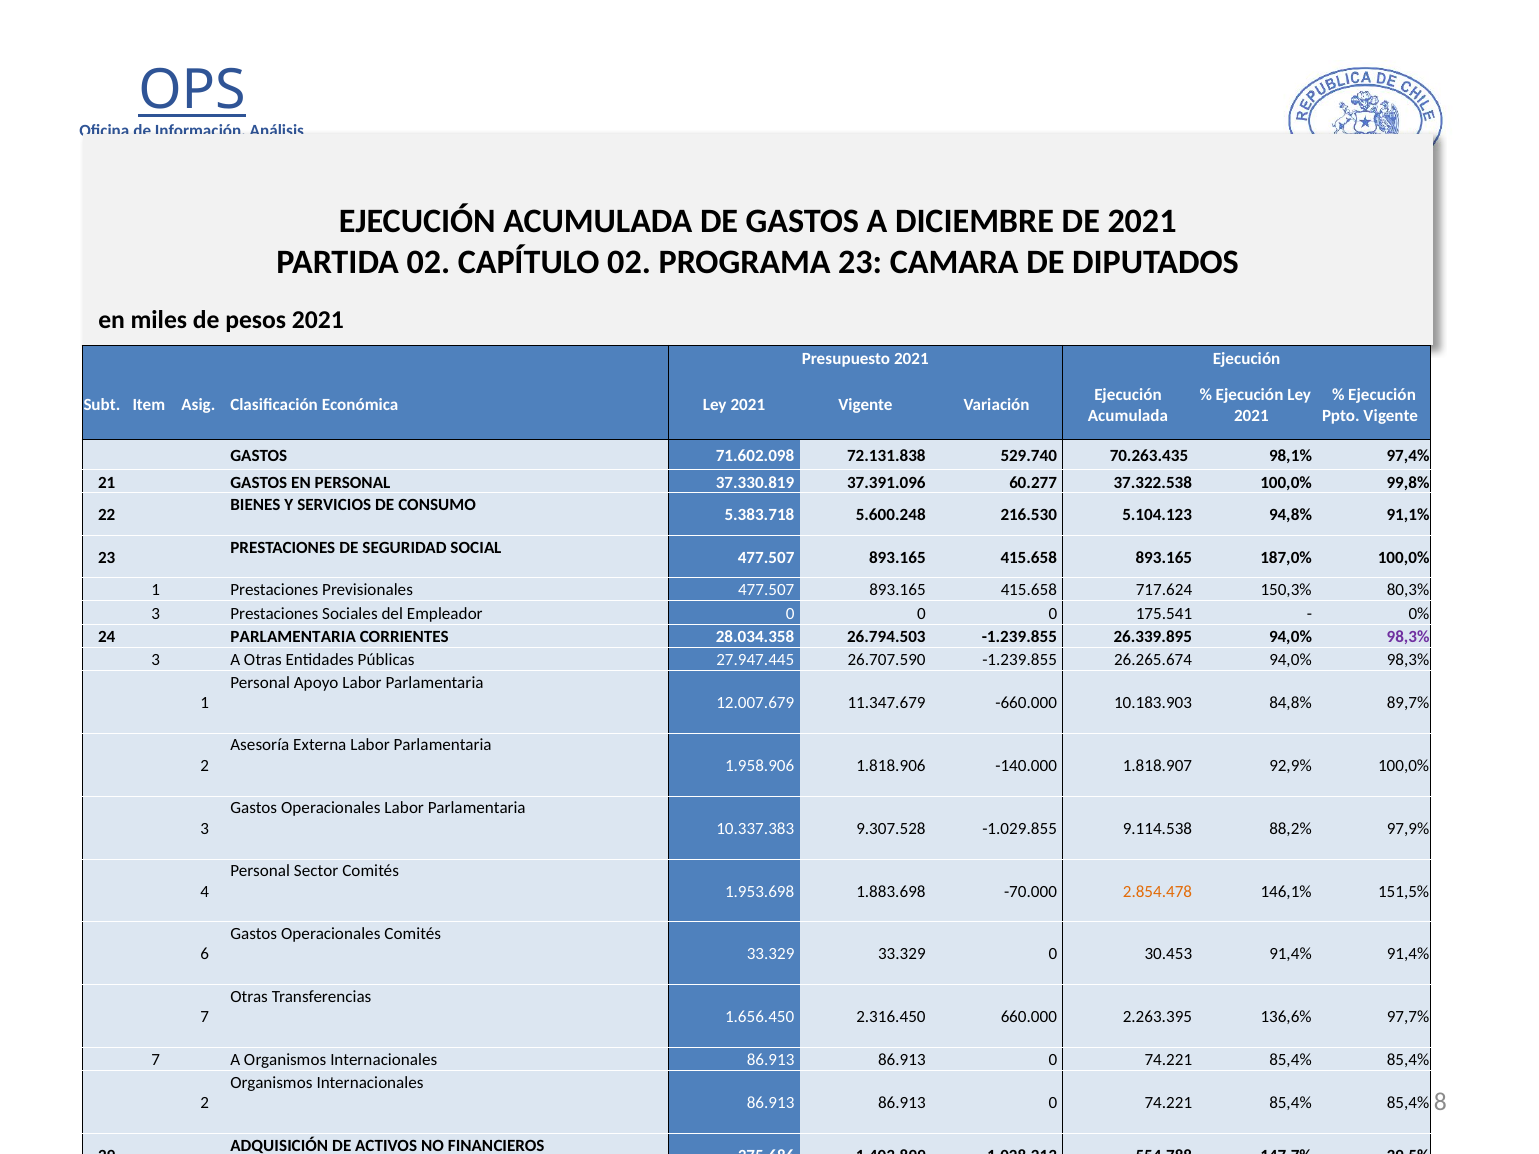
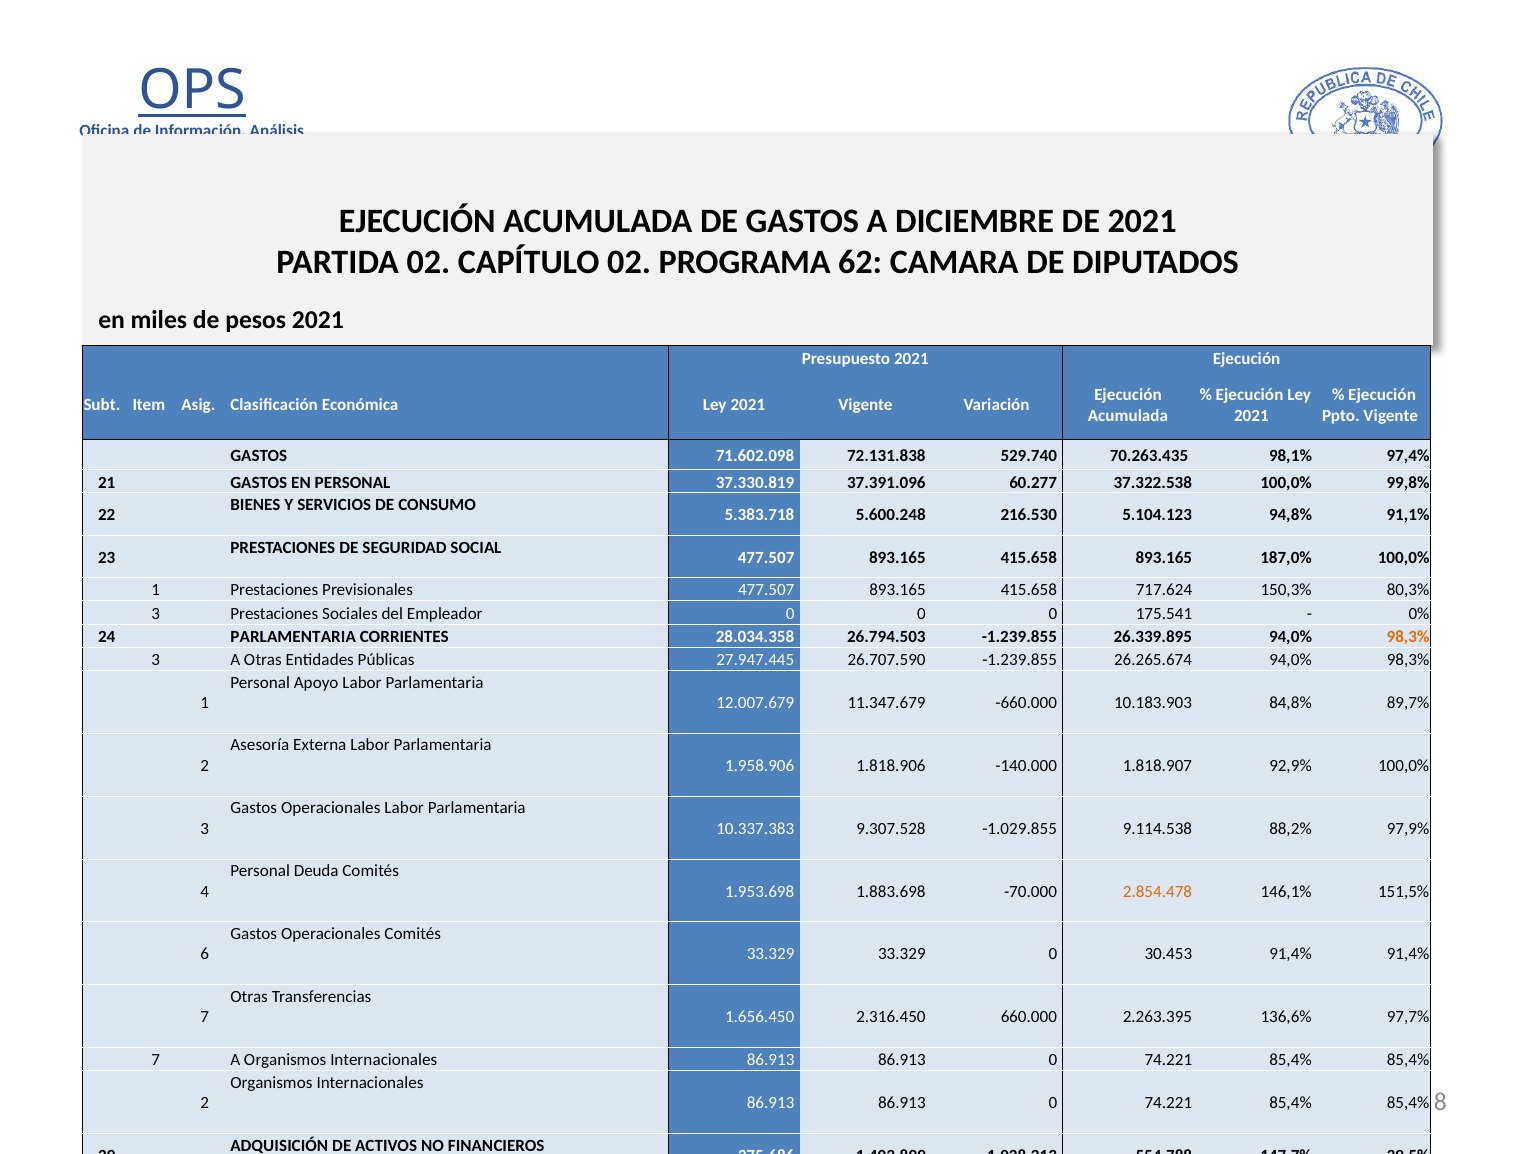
PROGRAMA 23: 23 -> 62 (860, 262)
98,3% colour: purple -> orange (1408, 637)
Personal Sector: Sector -> Deuda (316, 871)
